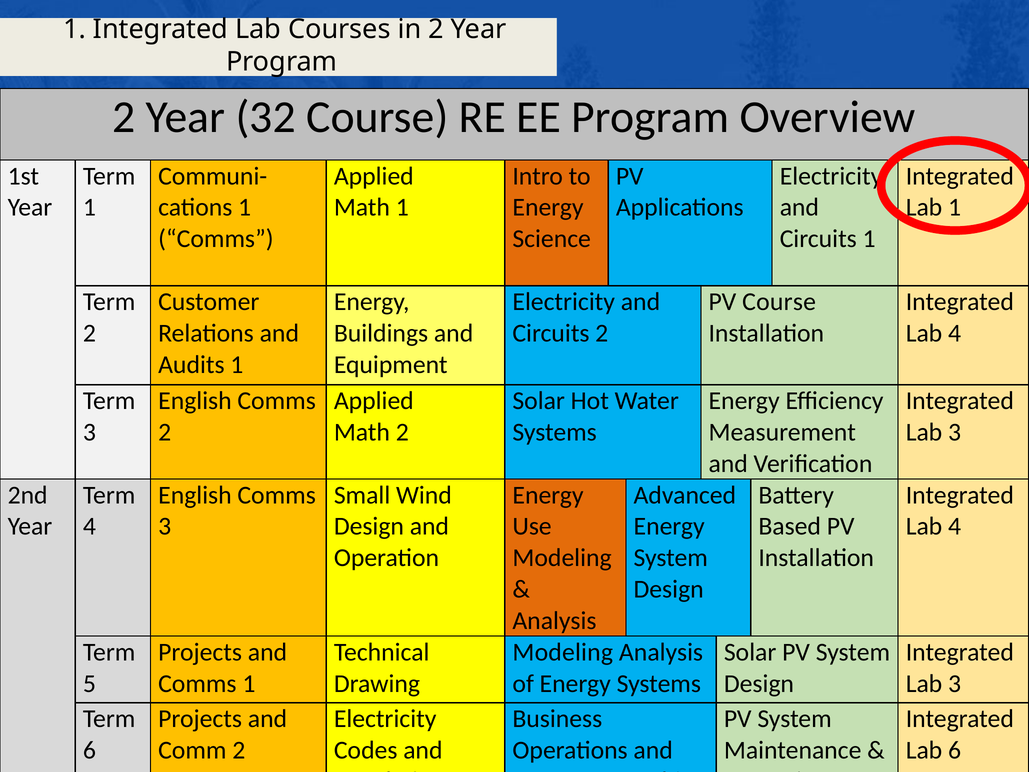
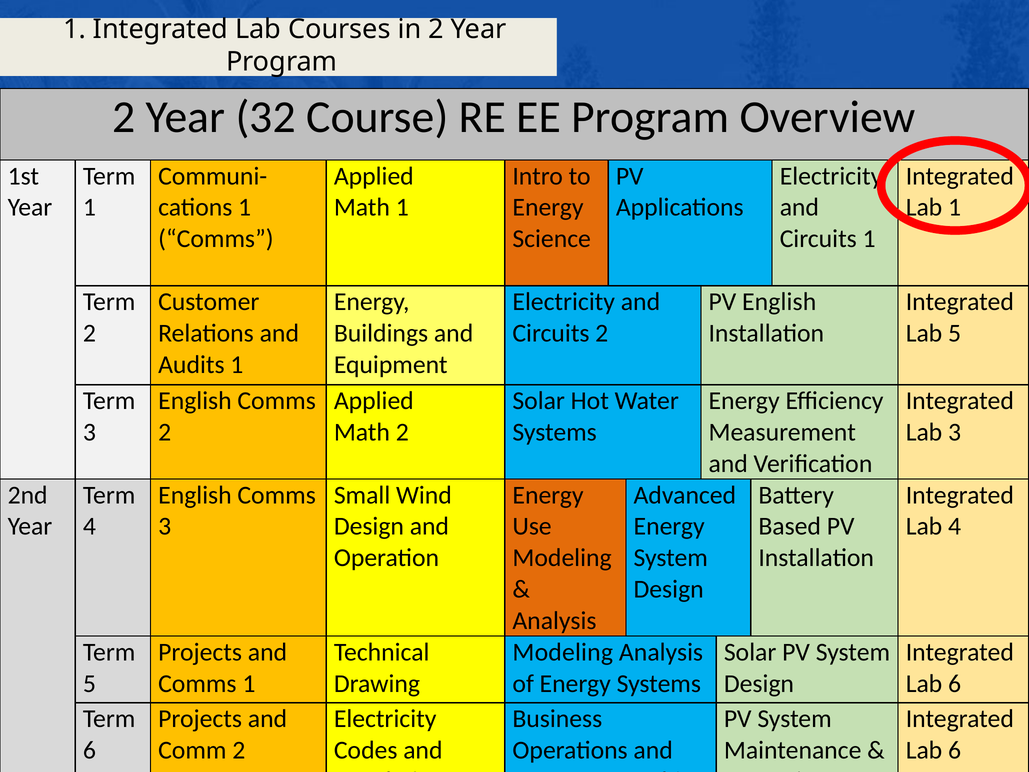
PV Course: Course -> English (779, 302)
4: 4 -> 5 (955, 333)
3: 3 -> 6 (955, 683)
